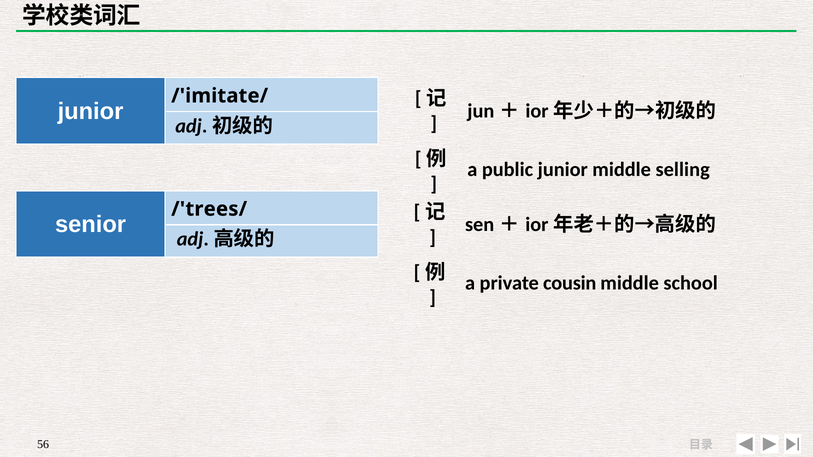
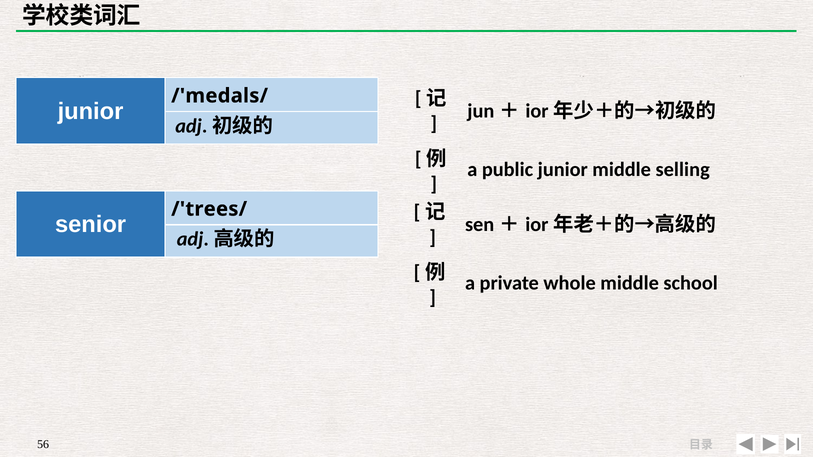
/'imitate/: /'imitate/ -> /'medals/ (220, 96)
cousin: cousin -> whole (570, 283)
